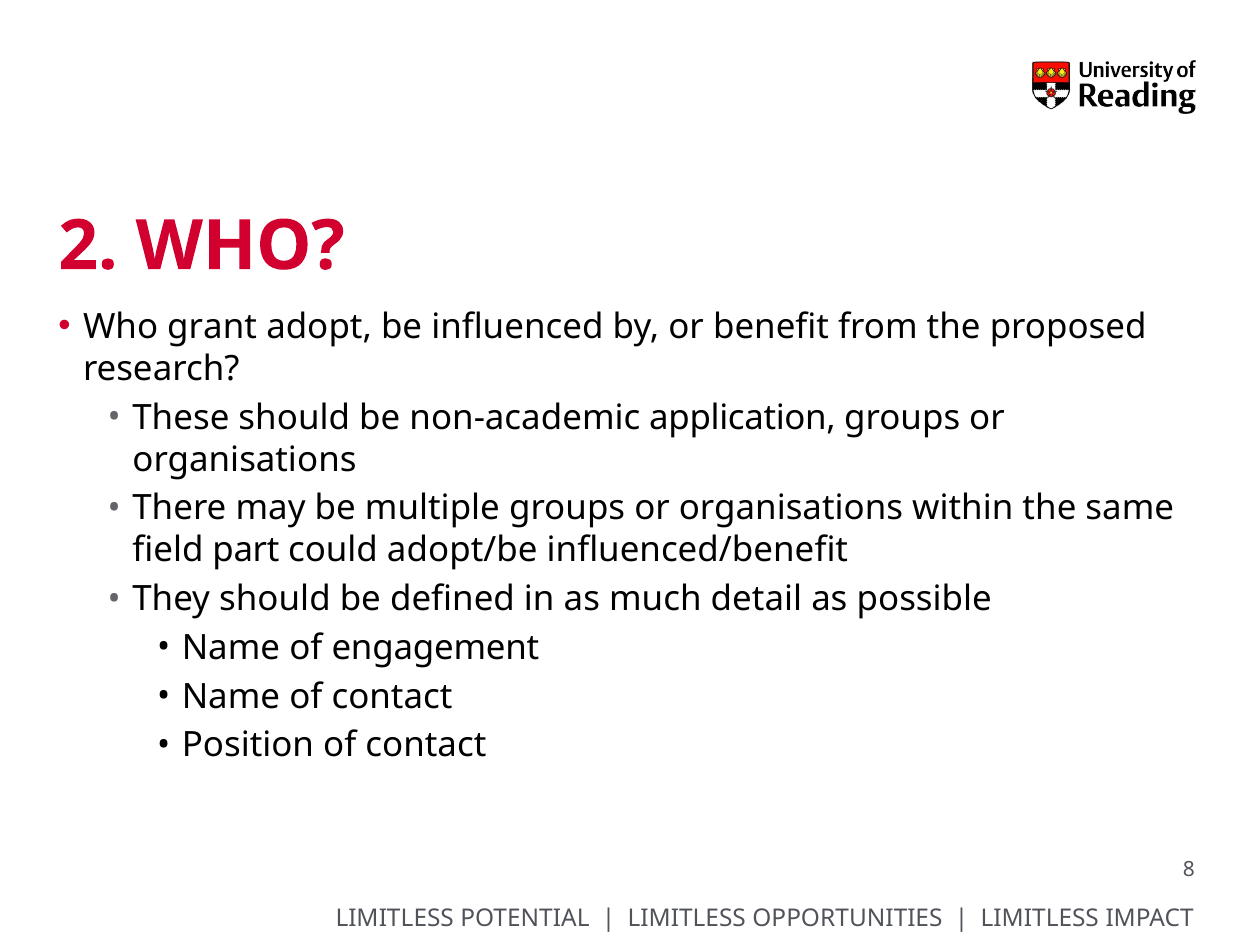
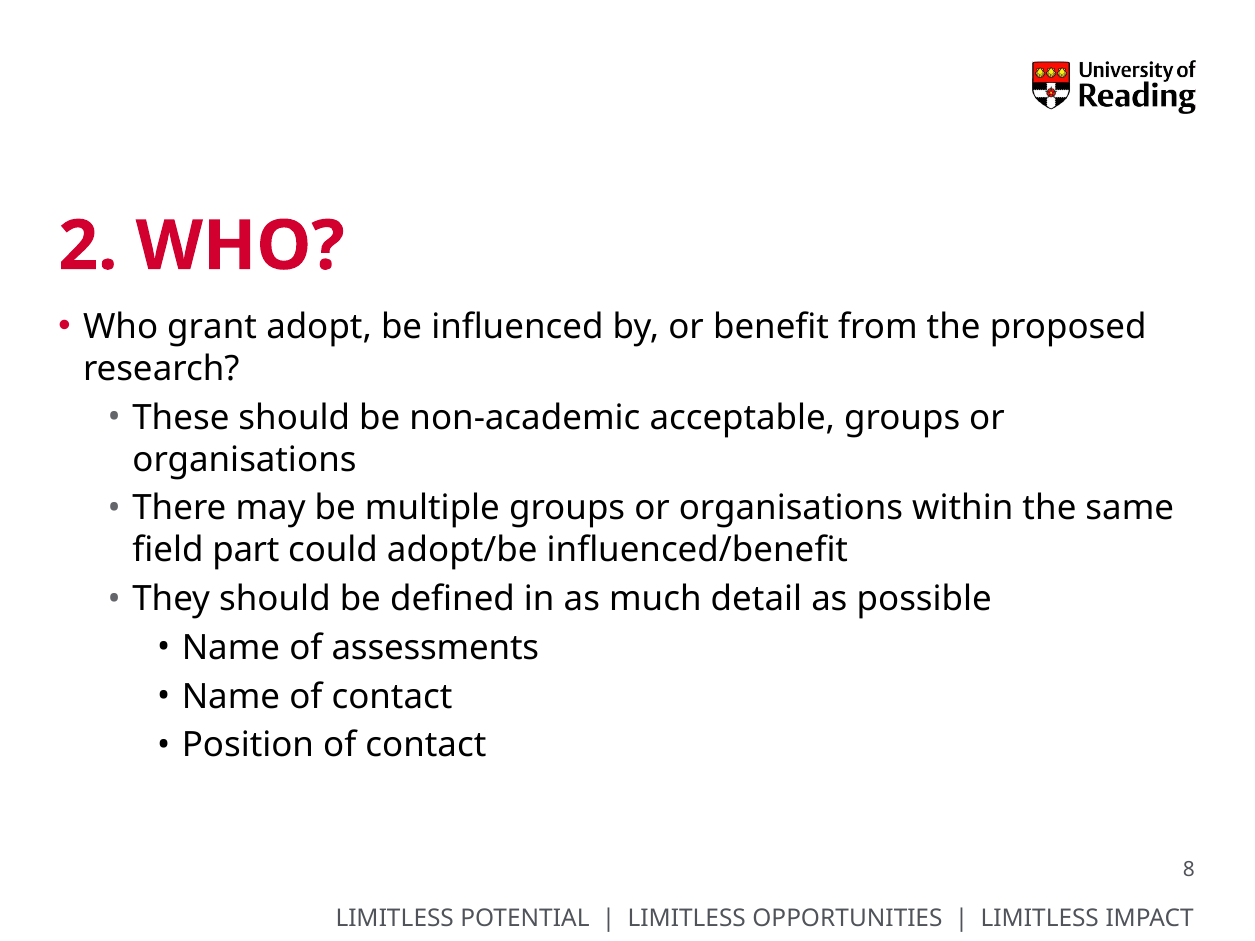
application: application -> acceptable (742, 418)
engagement: engagement -> assessments (435, 648)
